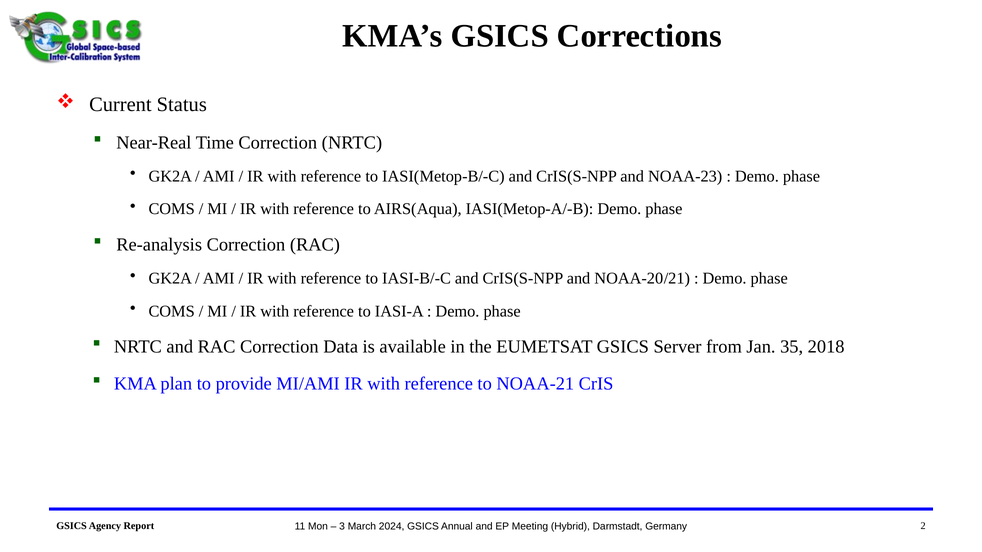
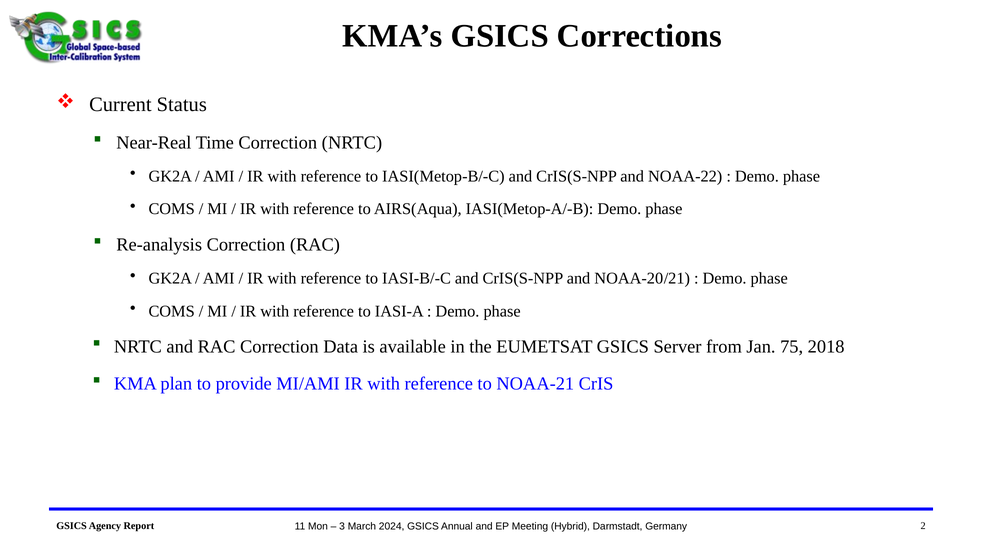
NOAA-23: NOAA-23 -> NOAA-22 (685, 176)
35: 35 -> 75 (792, 347)
